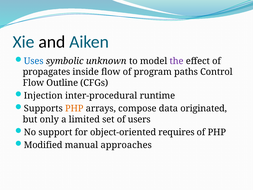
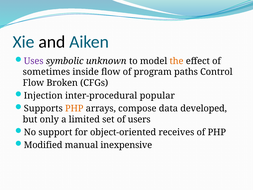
Uses colour: blue -> purple (34, 61)
the colour: purple -> orange (177, 61)
propagates: propagates -> sometimes (46, 72)
Outline: Outline -> Broken (62, 83)
runtime: runtime -> popular (157, 96)
originated: originated -> developed (204, 108)
requires: requires -> receives (176, 132)
approaches: approaches -> inexpensive (126, 145)
